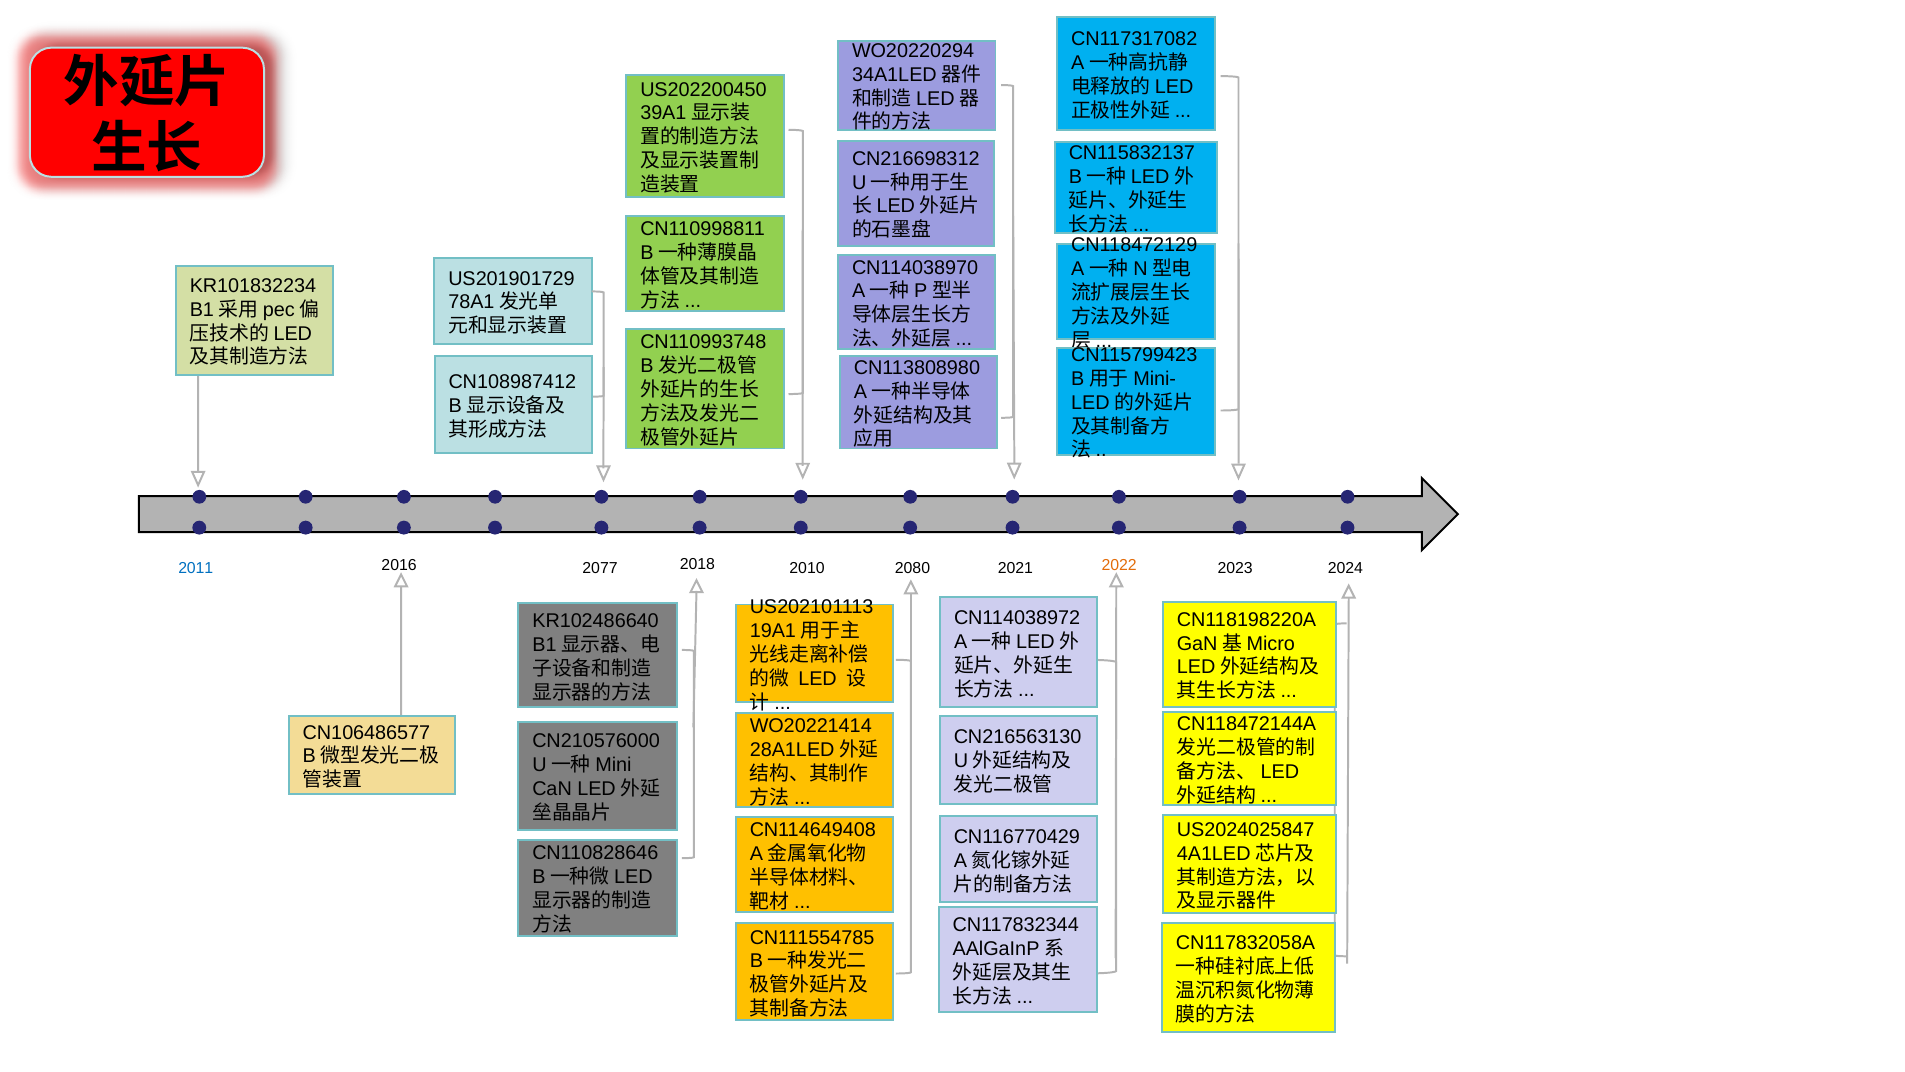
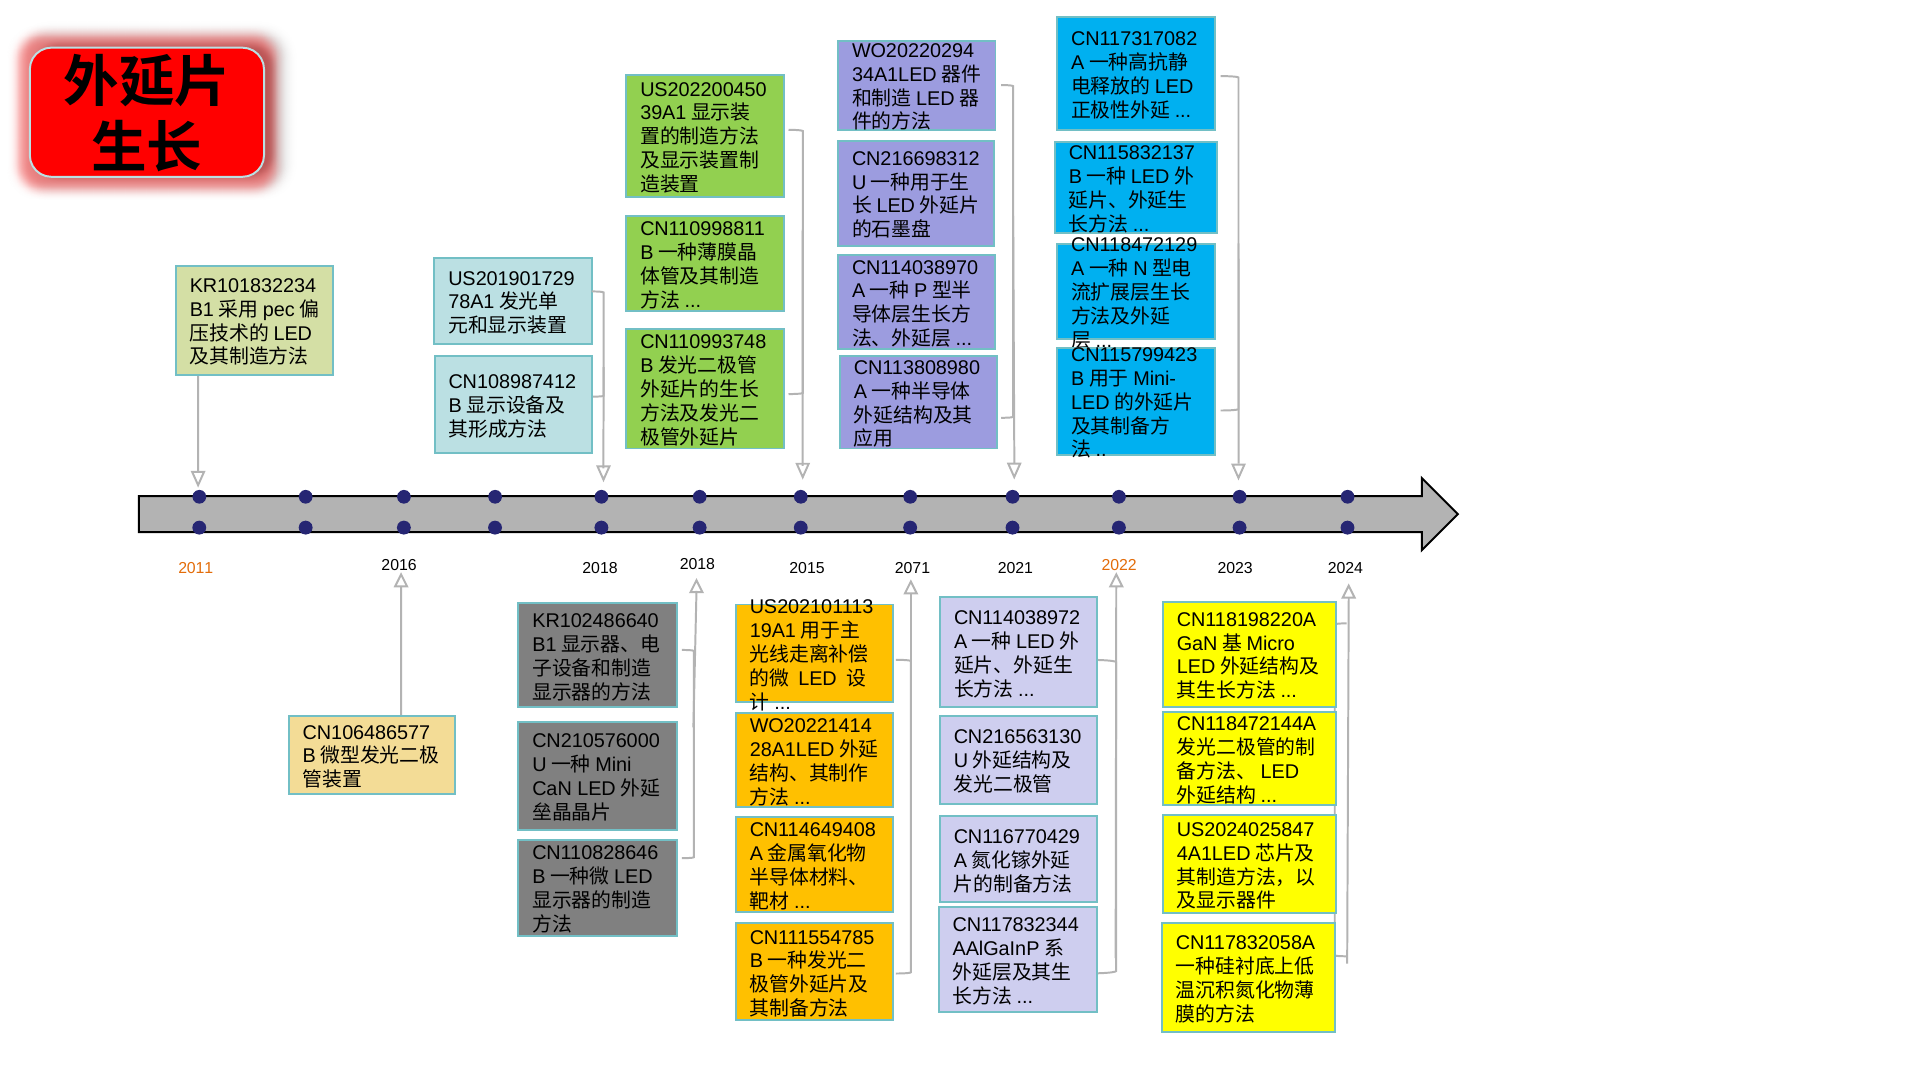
2011 colour: blue -> orange (196, 568)
2016 2077: 2077 -> 2018 (600, 568)
2010: 2010 -> 2015 (807, 568)
2080: 2080 -> 2071 (912, 568)
